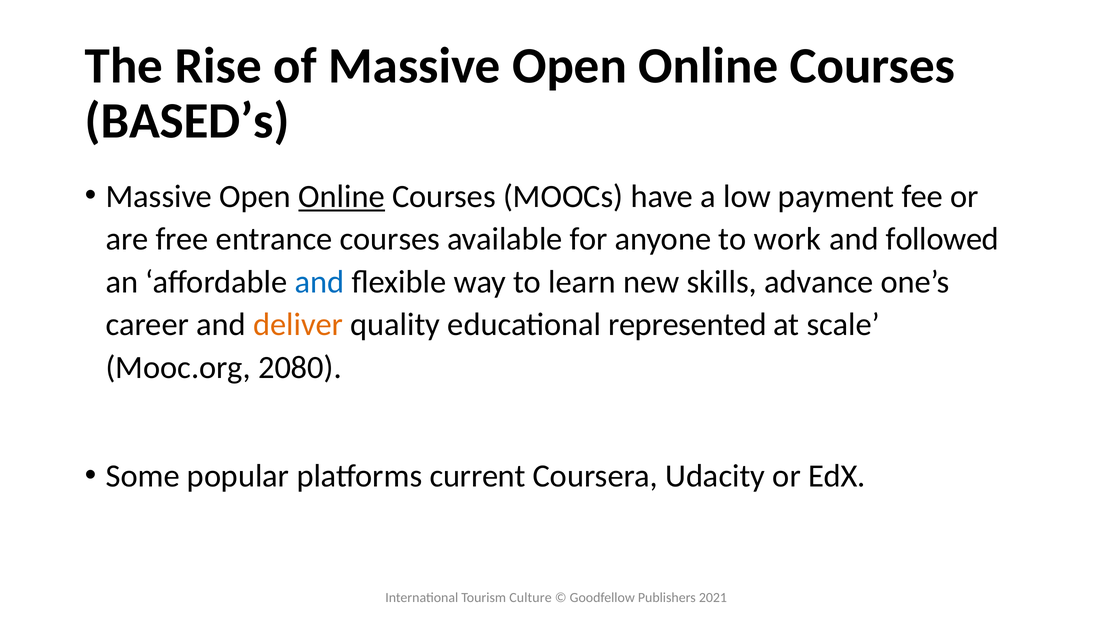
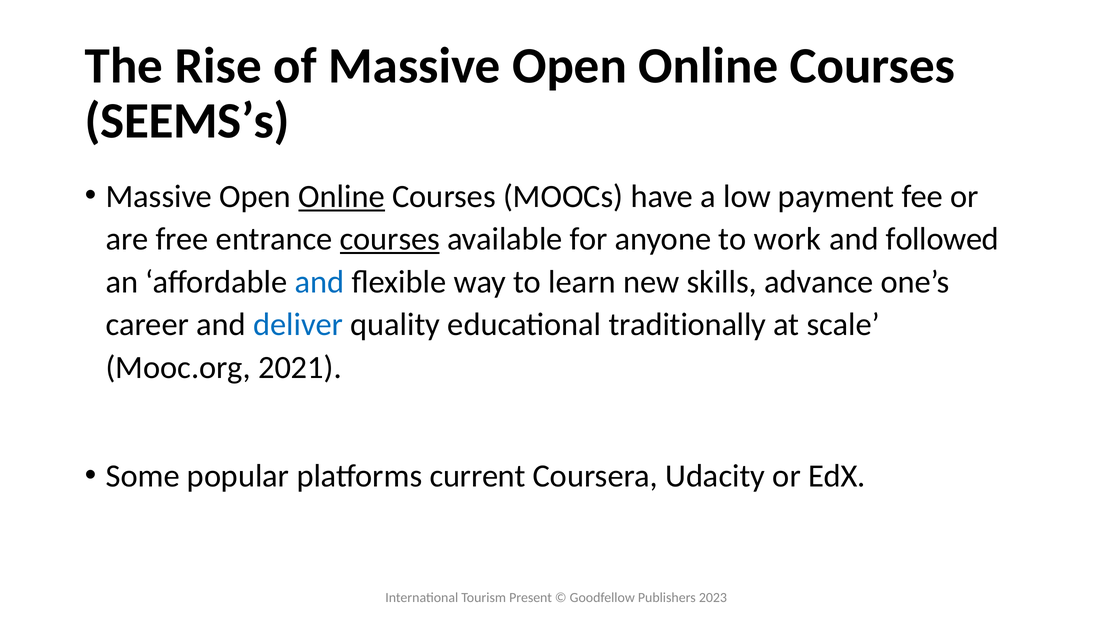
BASED’s: BASED’s -> SEEMS’s (187, 121)
courses underline: none -> present (390, 239)
deliver colour: orange -> blue (298, 325)
represented: represented -> traditionally (687, 325)
2080: 2080 -> 2021 (300, 367)
Culture: Culture -> Present (531, 598)
2021: 2021 -> 2023 (713, 598)
